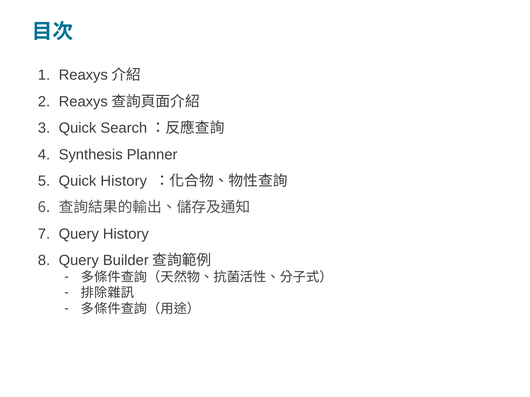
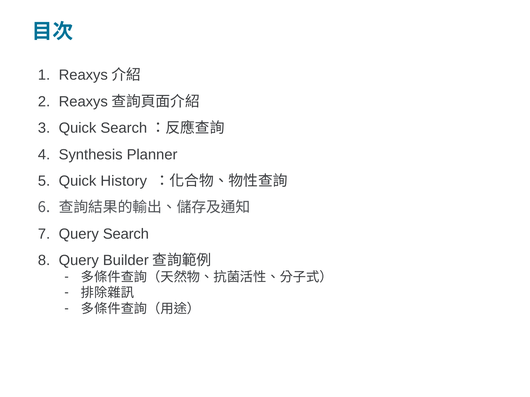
Query History: History -> Search (126, 234)
